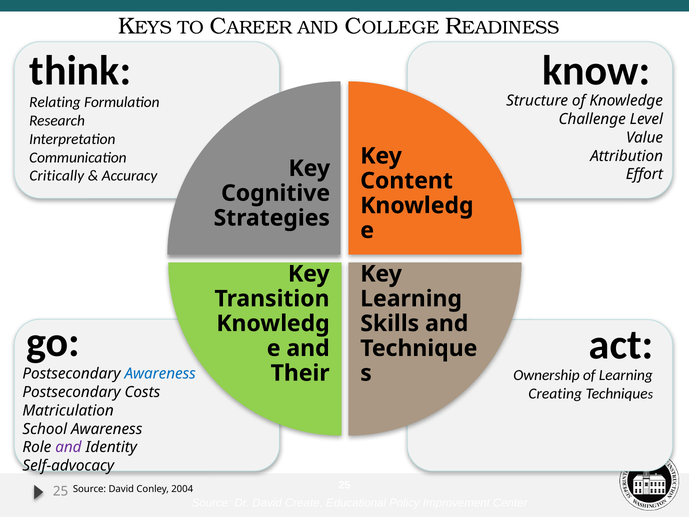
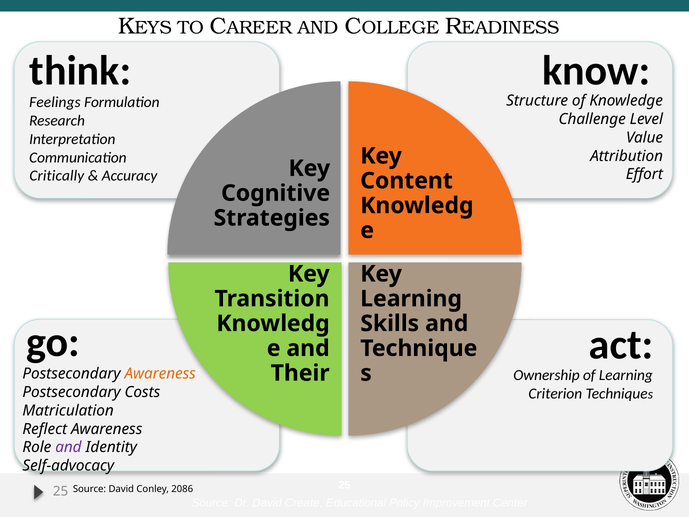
Relating: Relating -> Feelings (55, 102)
Awareness colour: blue -> orange (160, 374)
Creating: Creating -> Criterion (555, 393)
School: School -> Reflect (45, 429)
2004: 2004 -> 2086 (182, 489)
